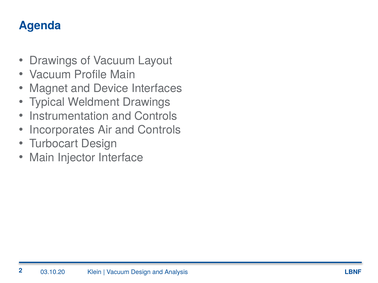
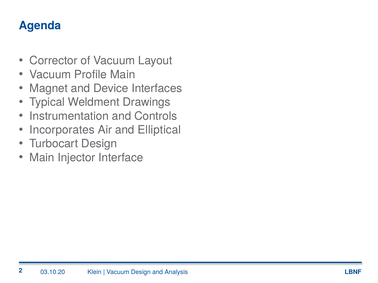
Drawings: Drawings -> Corrector (53, 61)
Air and Controls: Controls -> Elliptical (159, 130)
